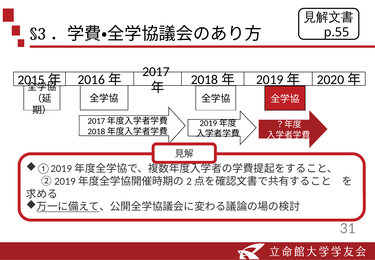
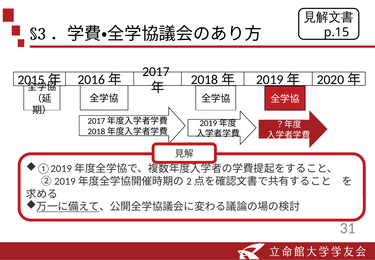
p.55: p.55 -> p.15 (336, 32)
